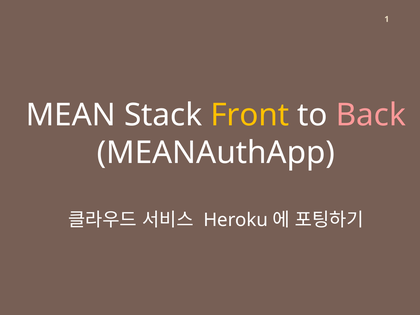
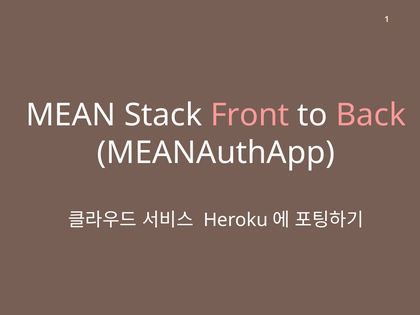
Front colour: yellow -> pink (250, 115)
